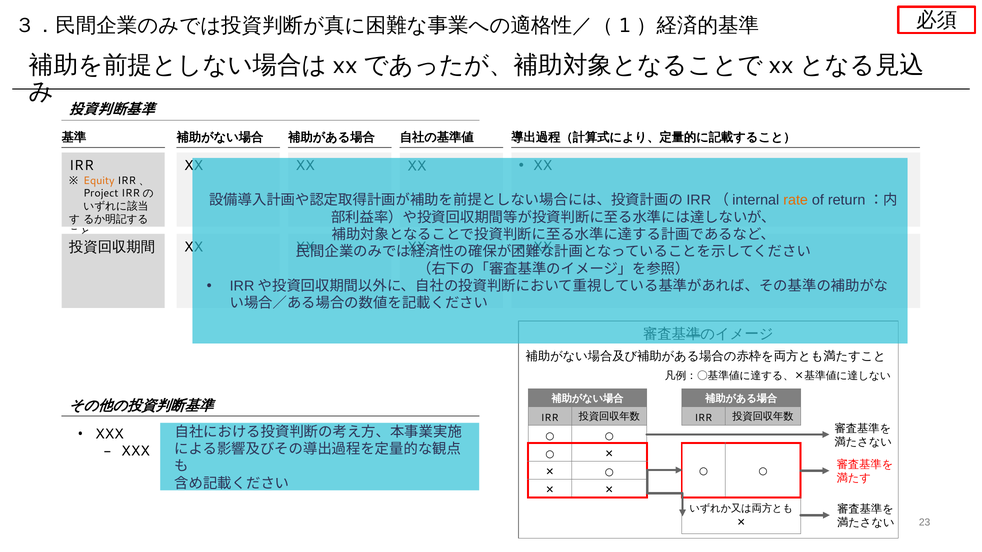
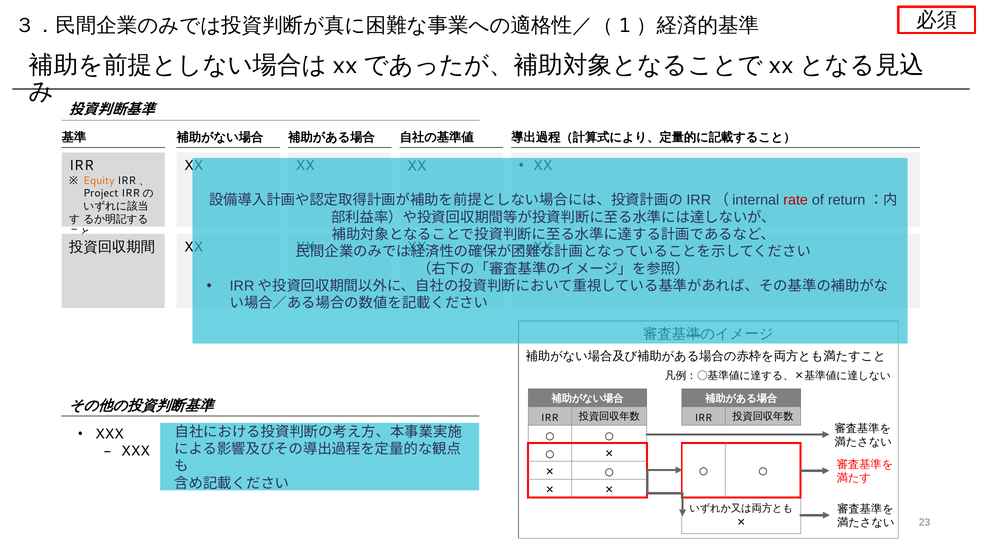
rate colour: orange -> red (796, 200)
